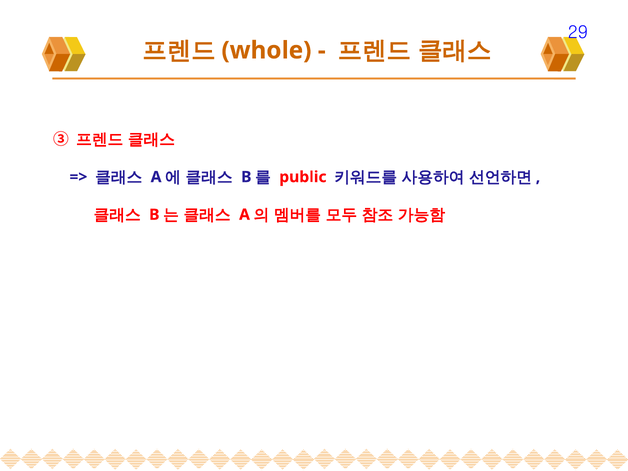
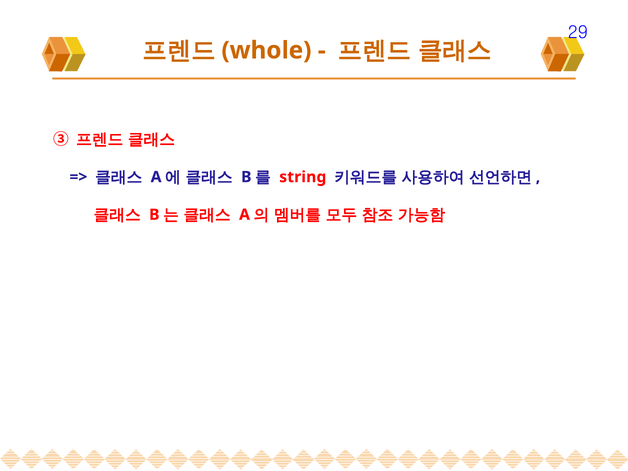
public: public -> string (303, 177)
